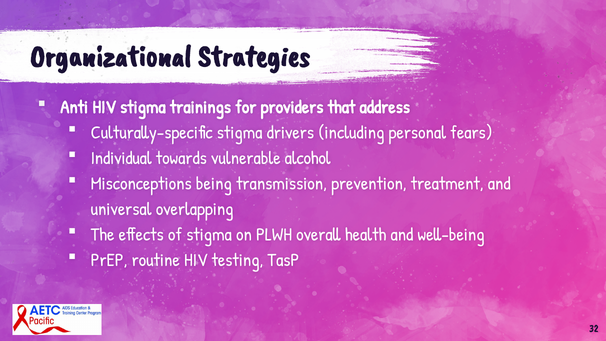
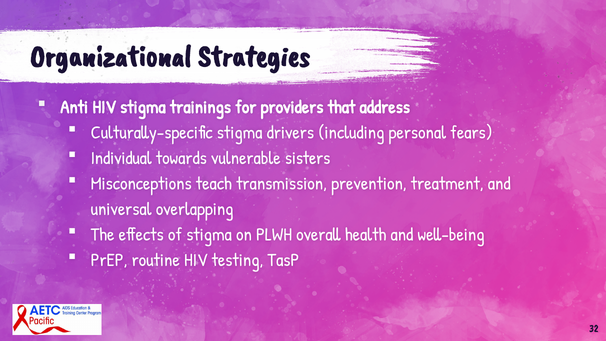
alcohol: alcohol -> sisters (308, 158)
being: being -> teach (214, 184)
